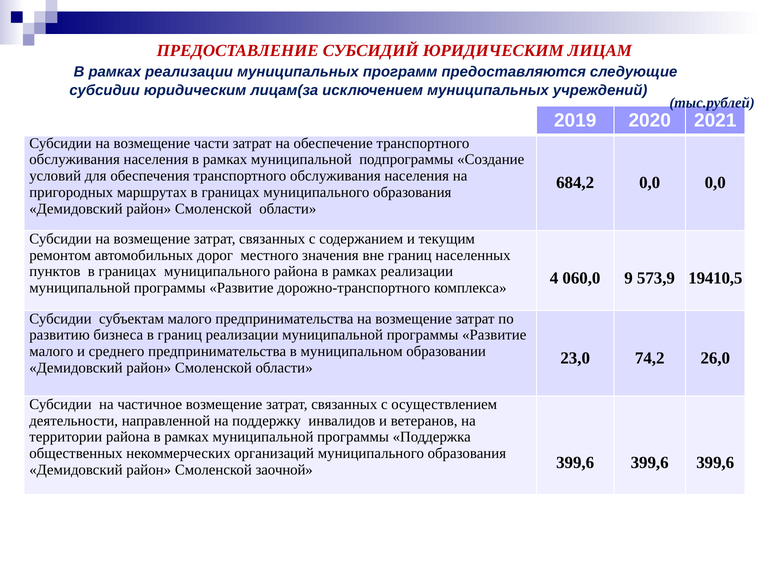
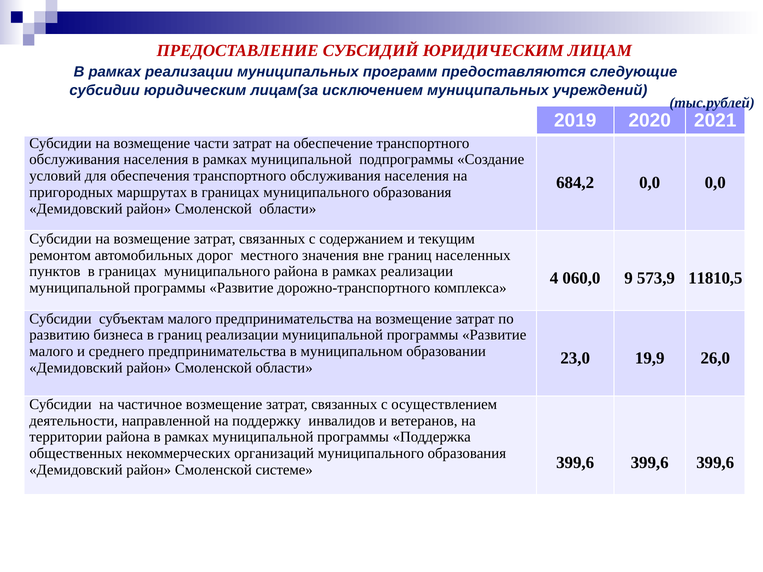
19410,5: 19410,5 -> 11810,5 (715, 279)
74,2: 74,2 -> 19,9 (650, 358)
заочной: заочной -> системе (284, 470)
